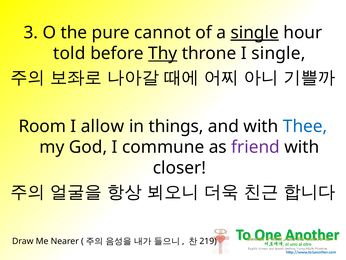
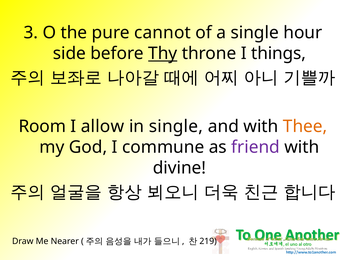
single underline: present -> none (255, 33)
told: told -> side (69, 53)
I single: single -> things (279, 53)
in things: things -> single (176, 126)
Thee colour: blue -> orange (305, 126)
closer: closer -> divine (179, 168)
